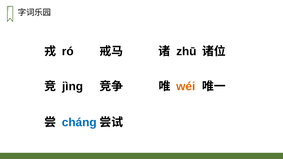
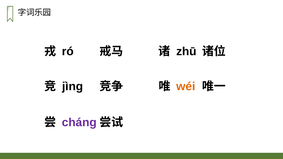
cháng colour: blue -> purple (79, 123)
